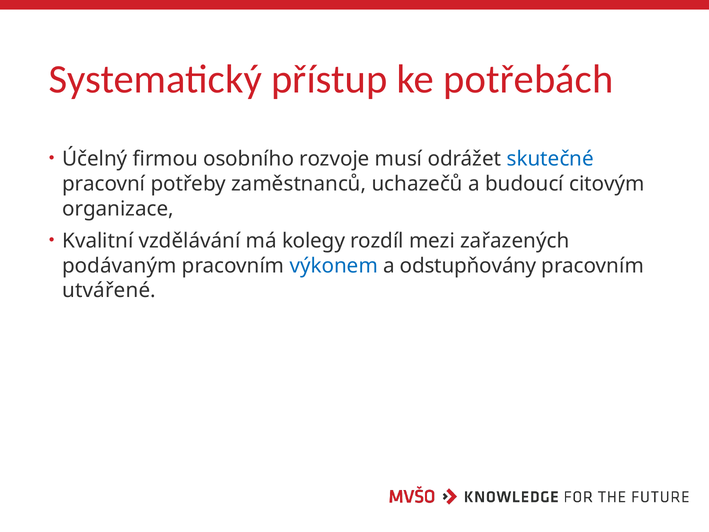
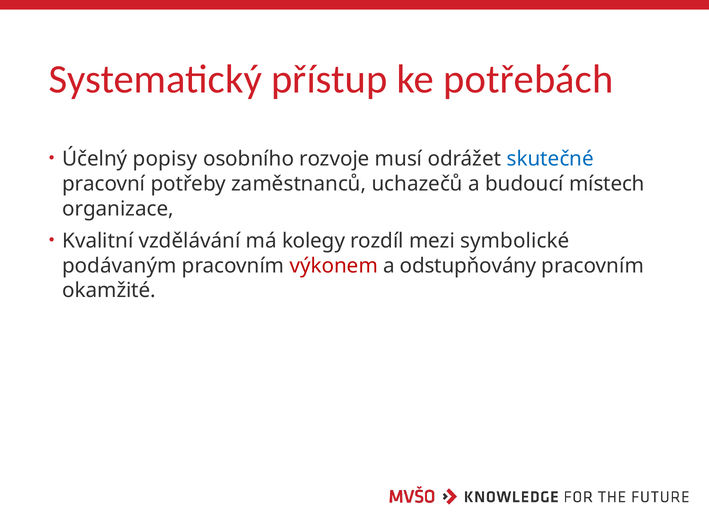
firmou: firmou -> popisy (165, 159)
citovým: citovým -> místech (607, 184)
zařazených: zařazených -> symbolické (515, 241)
výkonem colour: blue -> red (334, 266)
utvářené: utvářené -> okamžité (109, 290)
